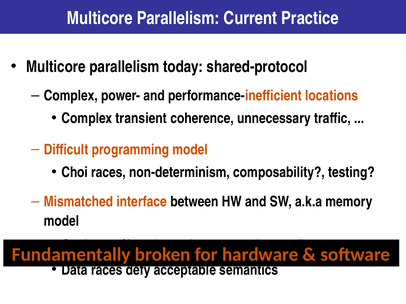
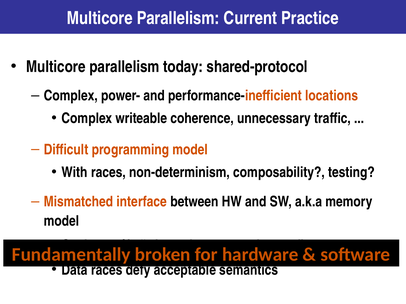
transient: transient -> writeable (141, 119)
Choi: Choi -> With (75, 173)
